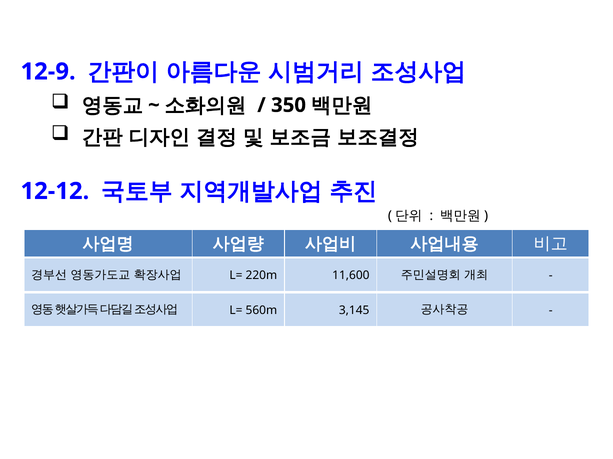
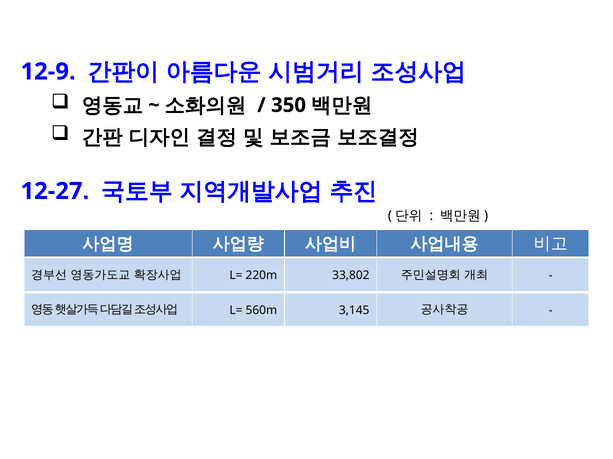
12-12: 12-12 -> 12-27 (55, 191)
11,600: 11,600 -> 33,802 (351, 276)
